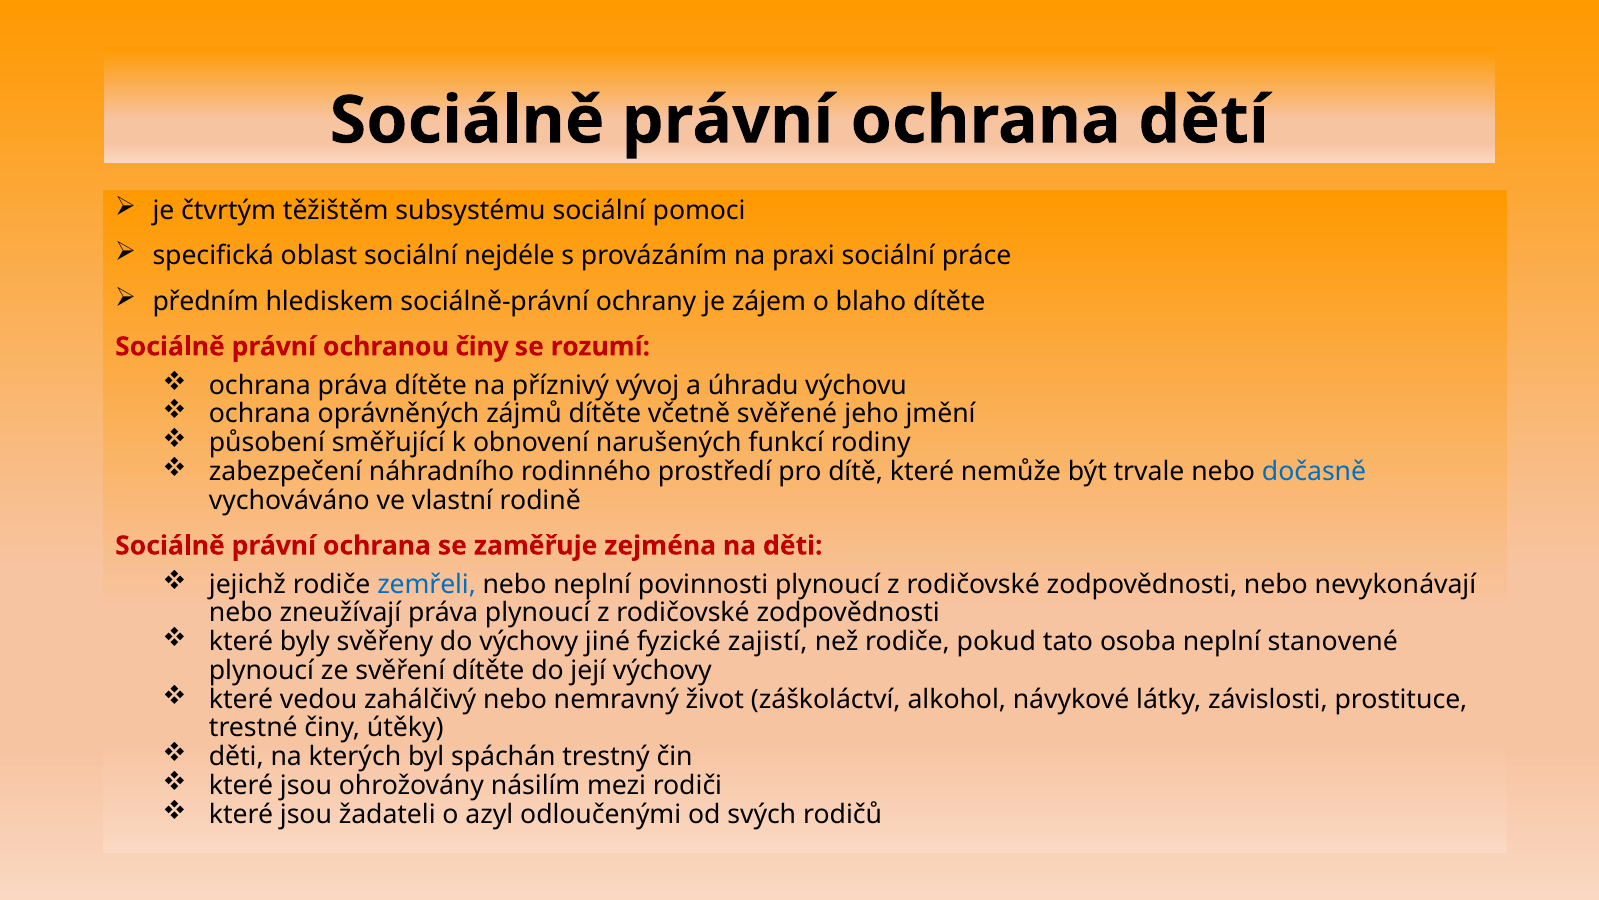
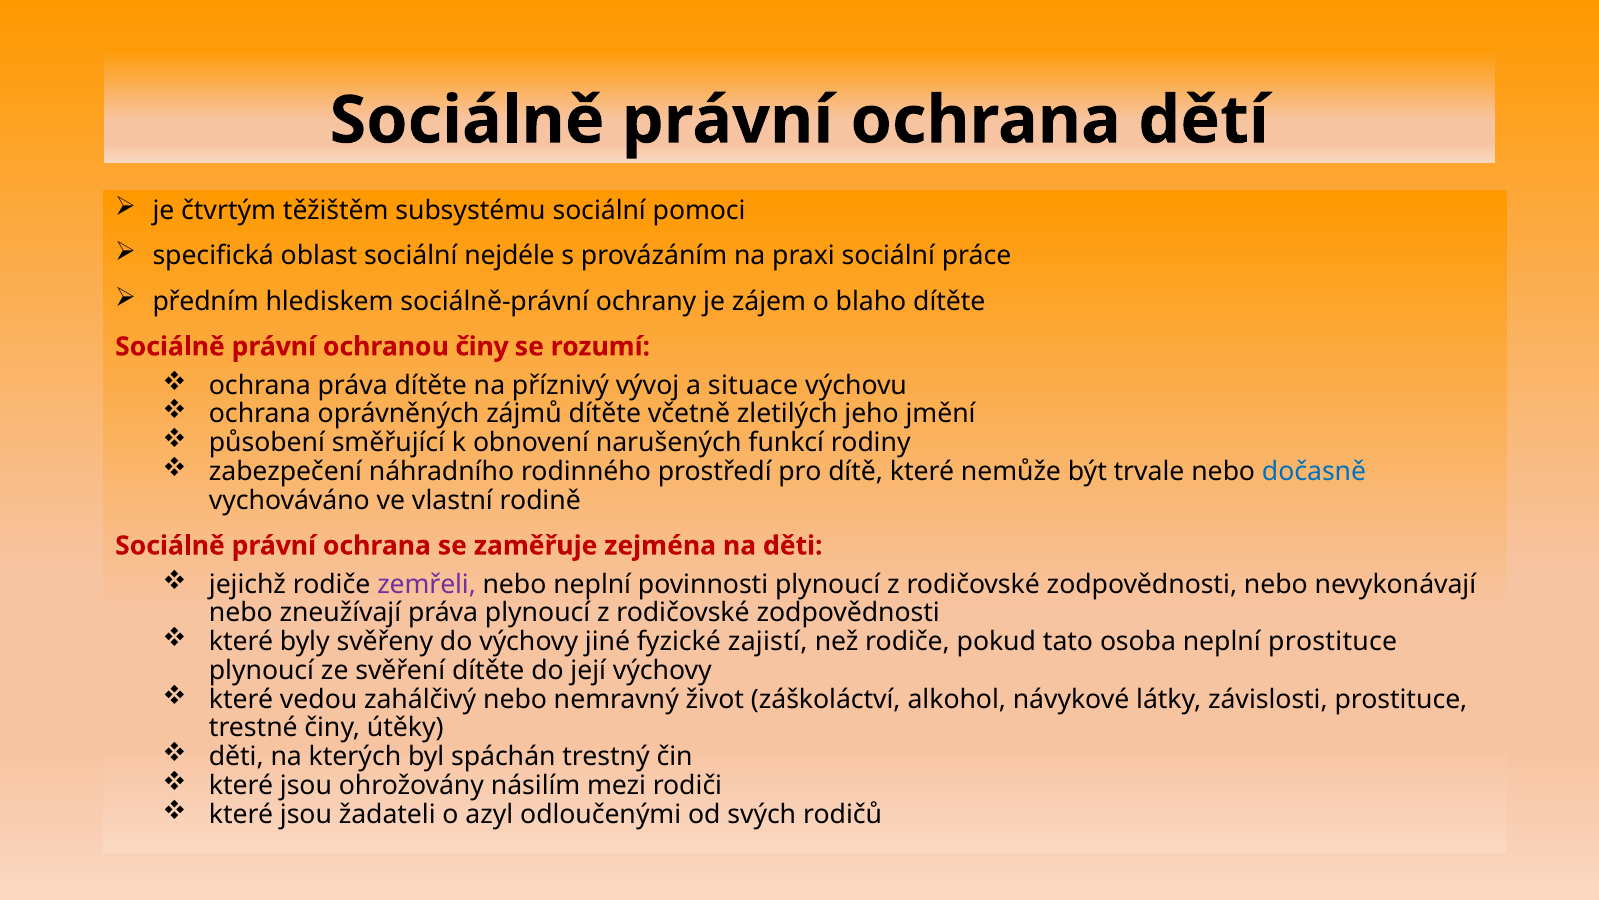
úhradu: úhradu -> situace (753, 385)
svěřené: svěřené -> zletilých (787, 414)
zemřeli colour: blue -> purple (427, 584)
neplní stanovené: stanovené -> prostituce (1333, 641)
